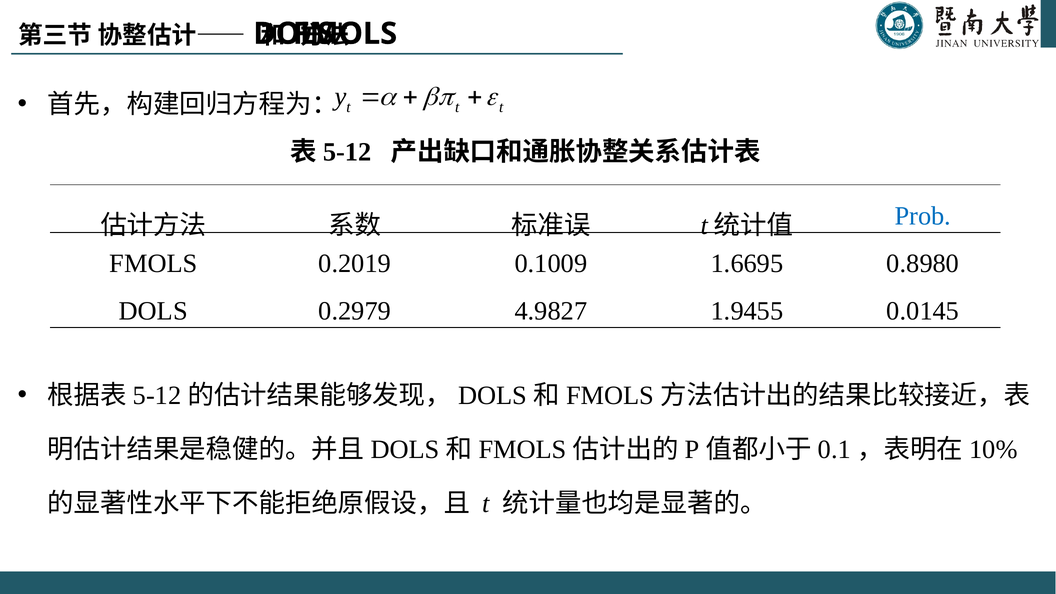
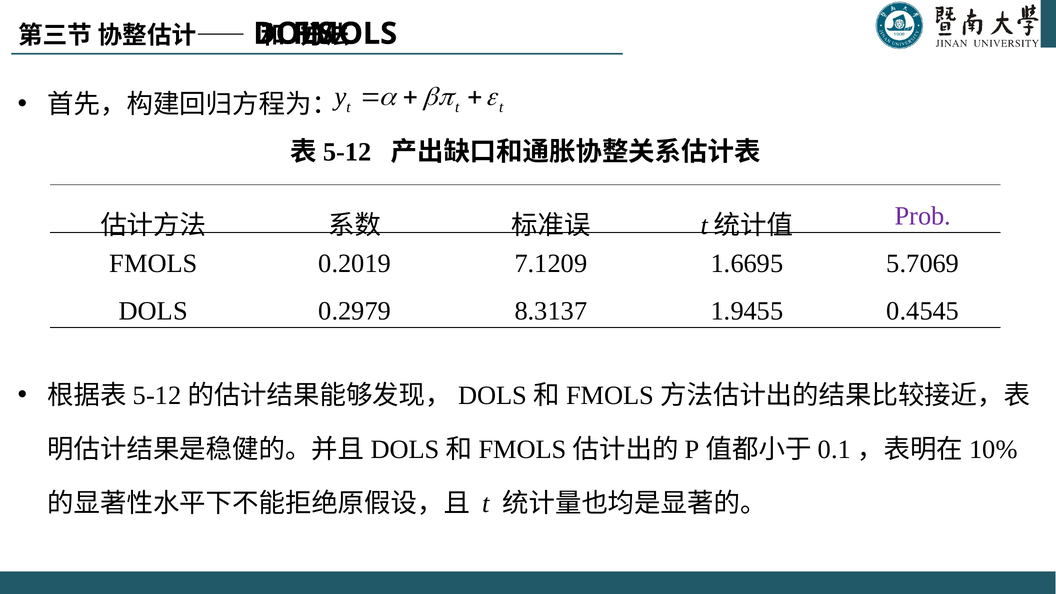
Prob colour: blue -> purple (923, 216)
0.1009: 0.1009 -> 7.1209 (551, 264)
0.8980: 0.8980 -> 5.7069 (923, 264)
4.9827: 4.9827 -> 8.3137 (551, 311)
0.0145: 0.0145 -> 0.4545 (923, 311)
